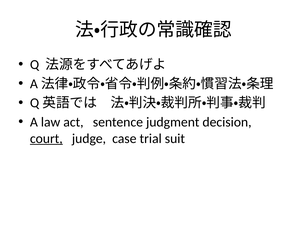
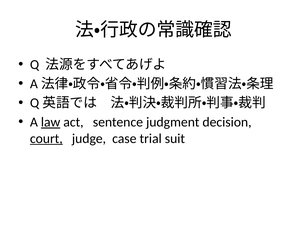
law underline: none -> present (51, 122)
